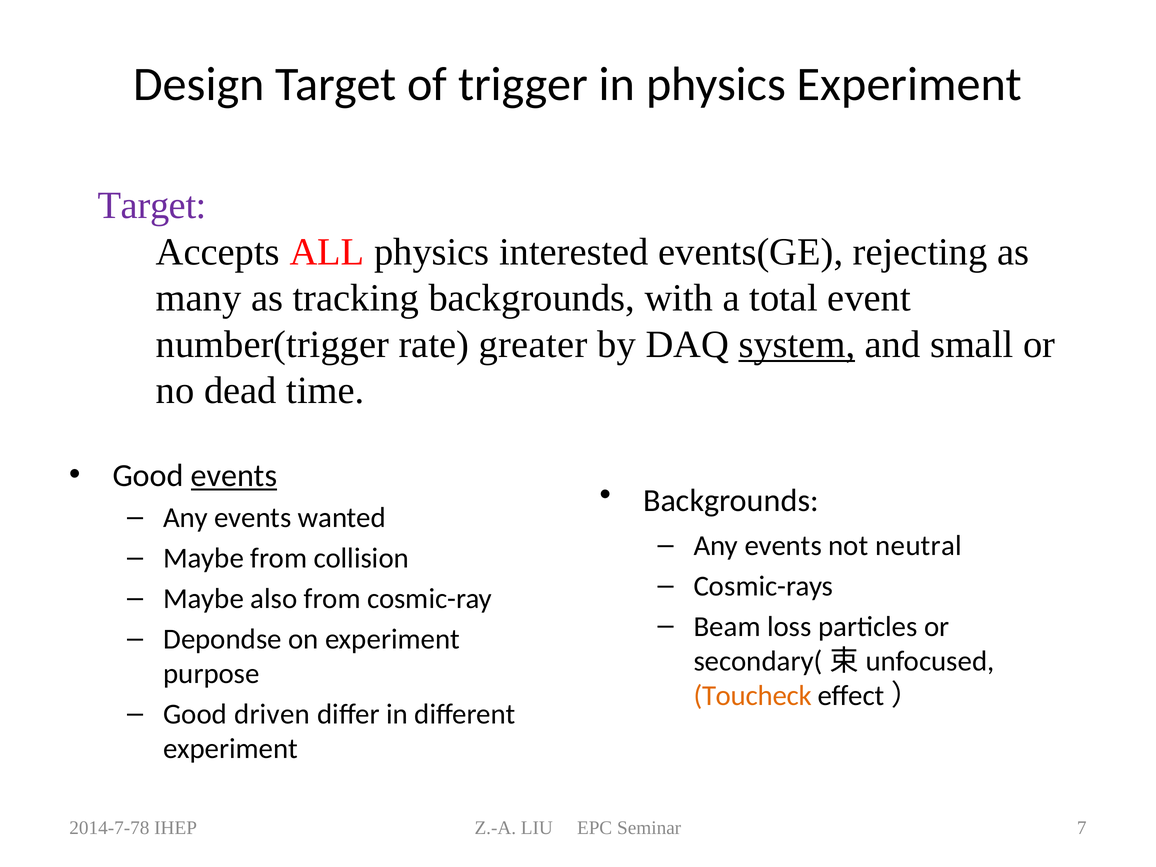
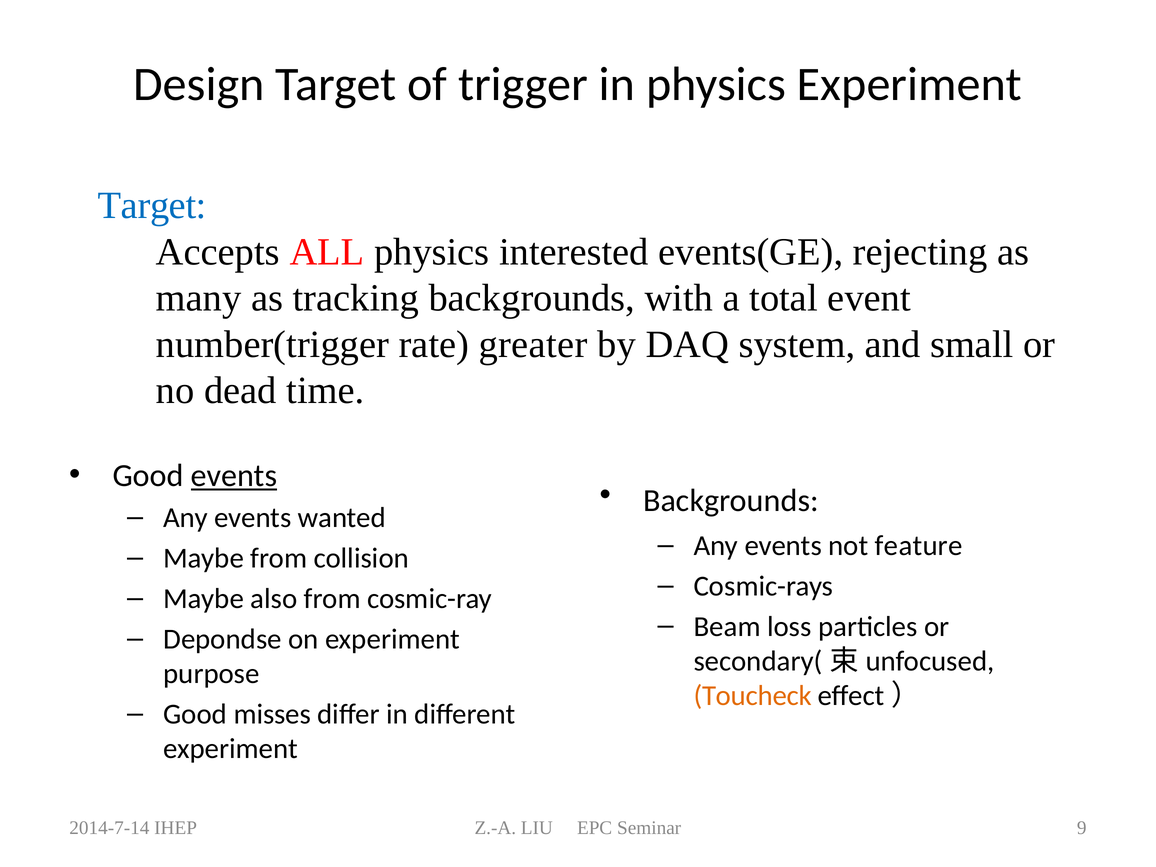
Target colour: purple -> blue (152, 206)
system underline: present -> none (797, 344)
neutral: neutral -> feature (919, 546)
driven: driven -> misses (272, 714)
2014-7-78: 2014-7-78 -> 2014-7-14 (109, 828)
7: 7 -> 9 (1082, 828)
